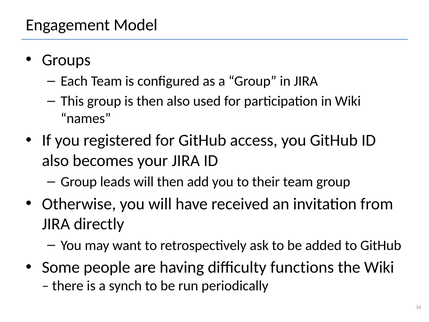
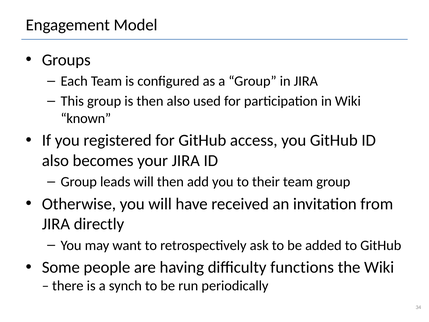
names: names -> known (86, 118)
